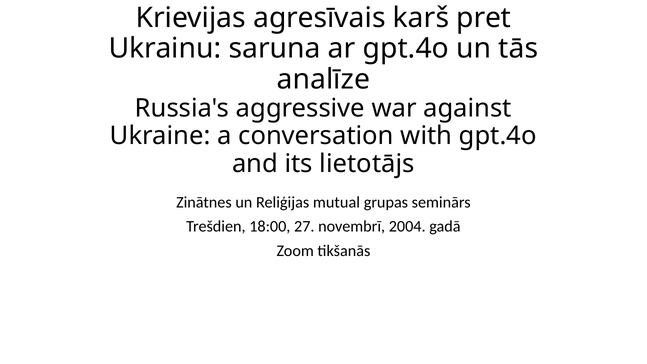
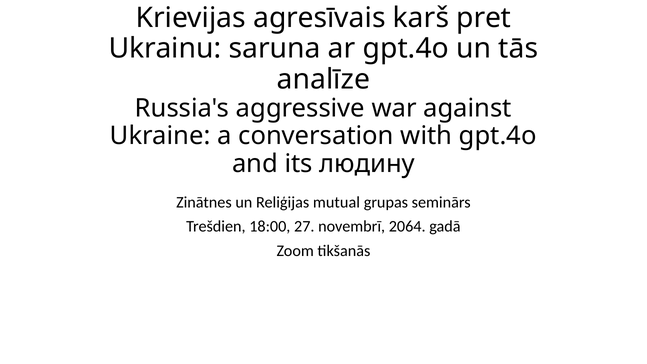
lietotājs: lietotājs -> людину (367, 164)
2004: 2004 -> 2064 (407, 226)
